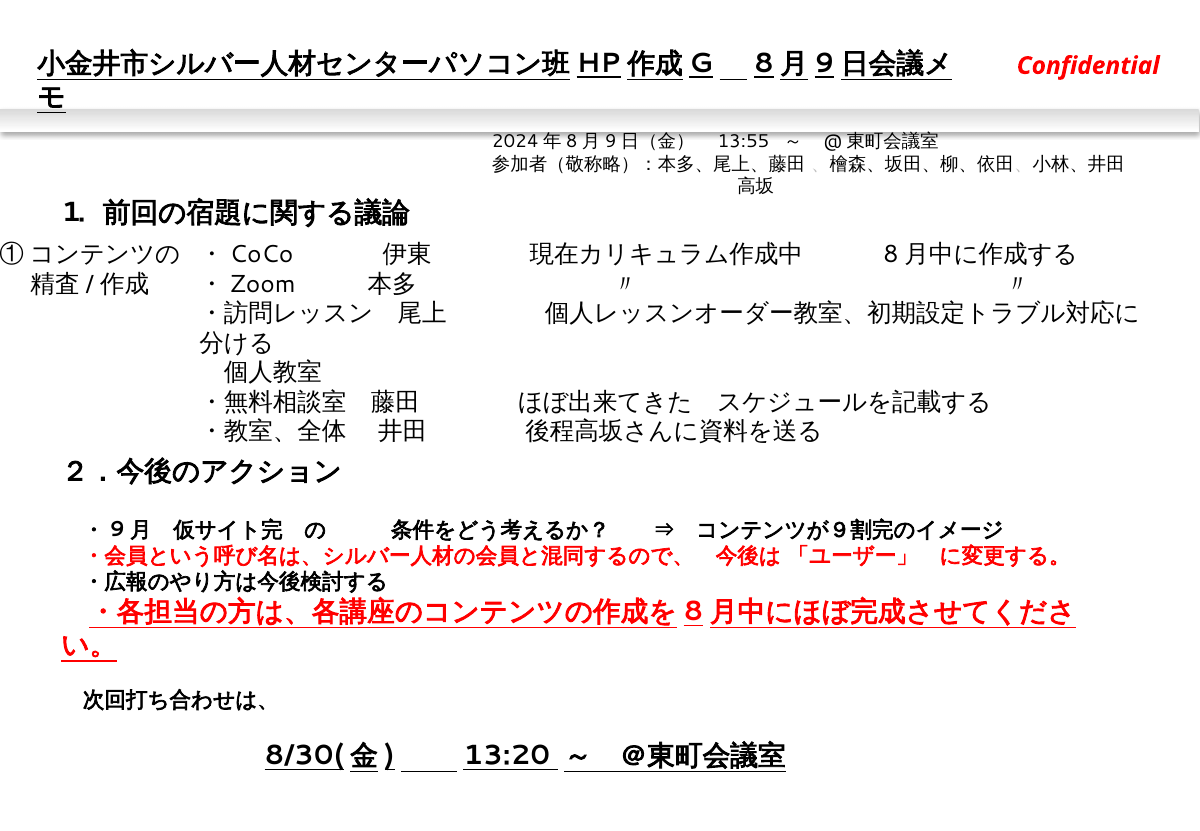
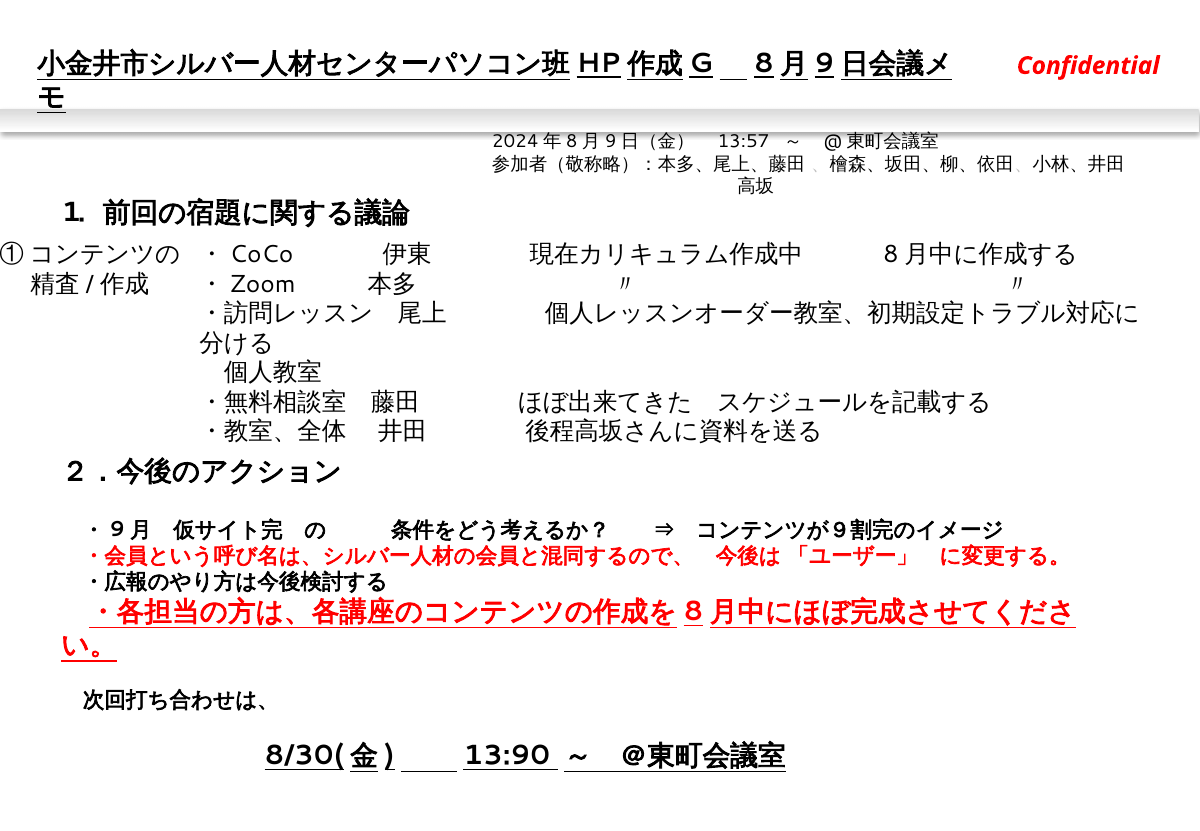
13:55: 13:55 -> 13:57 (743, 142)
13:20: 13:20 -> 13:90 (507, 755)
